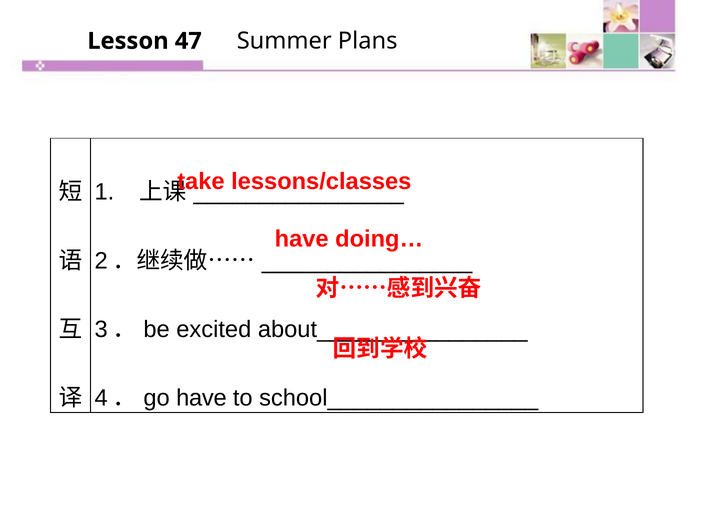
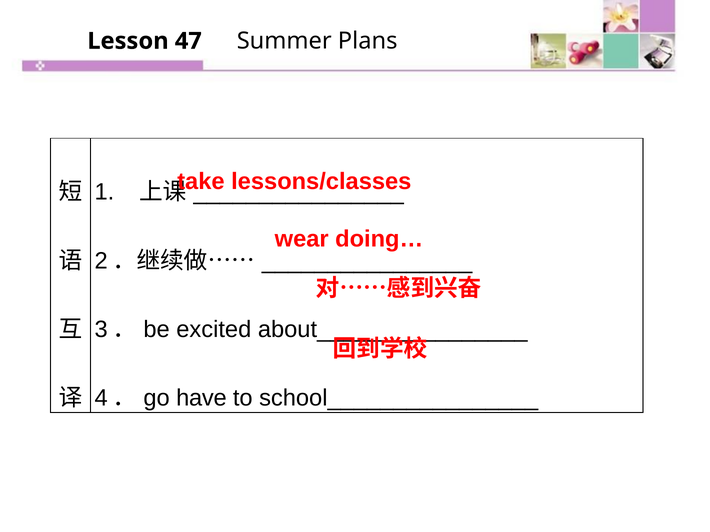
have: have -> wear (302, 239)
